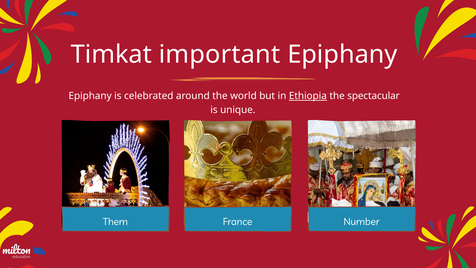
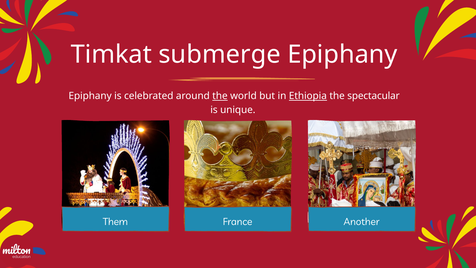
important: important -> submerge (220, 55)
the underline: none -> present (220, 96)
Number: Number -> Another (362, 222)
